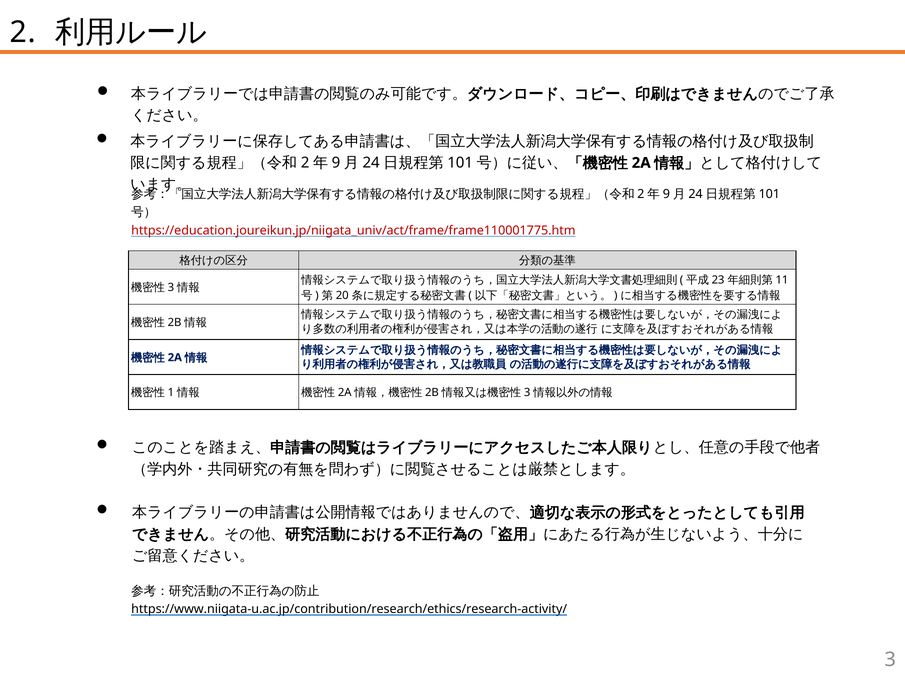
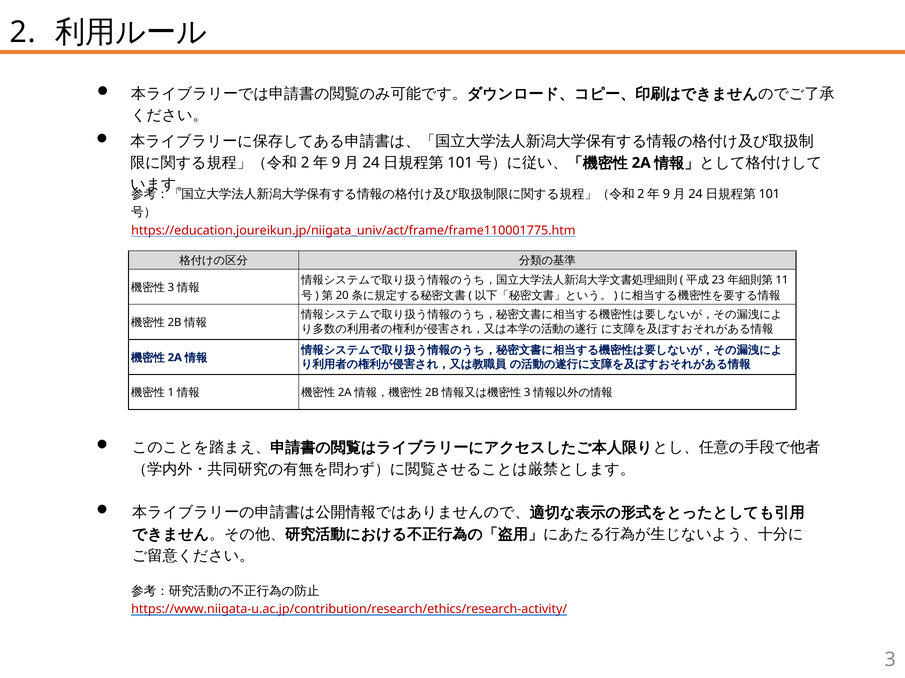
https://www.niigata-u.ac.jp/contribution/research/ethics/research-activity/ colour: black -> red (349, 610)
